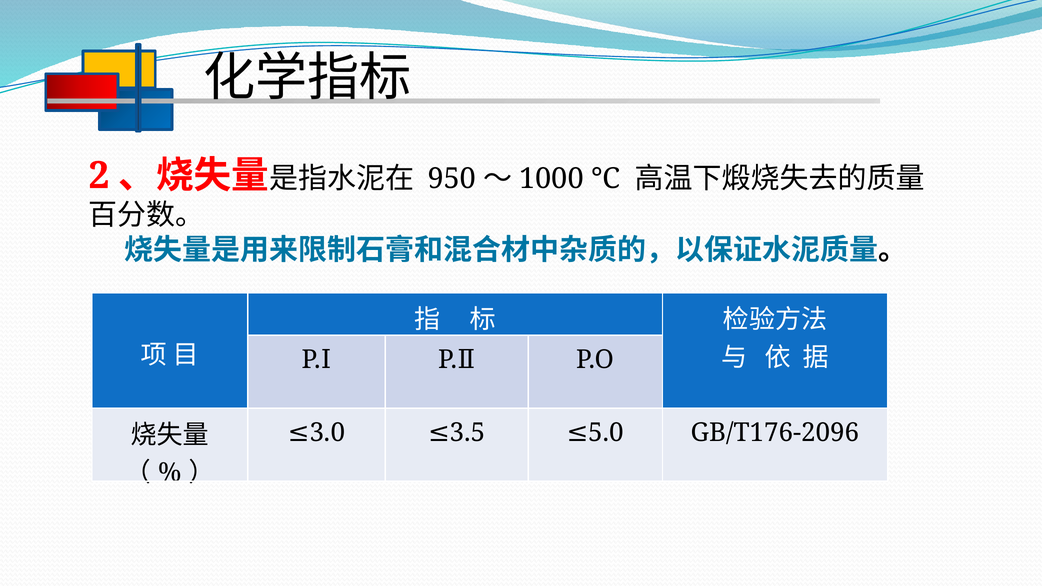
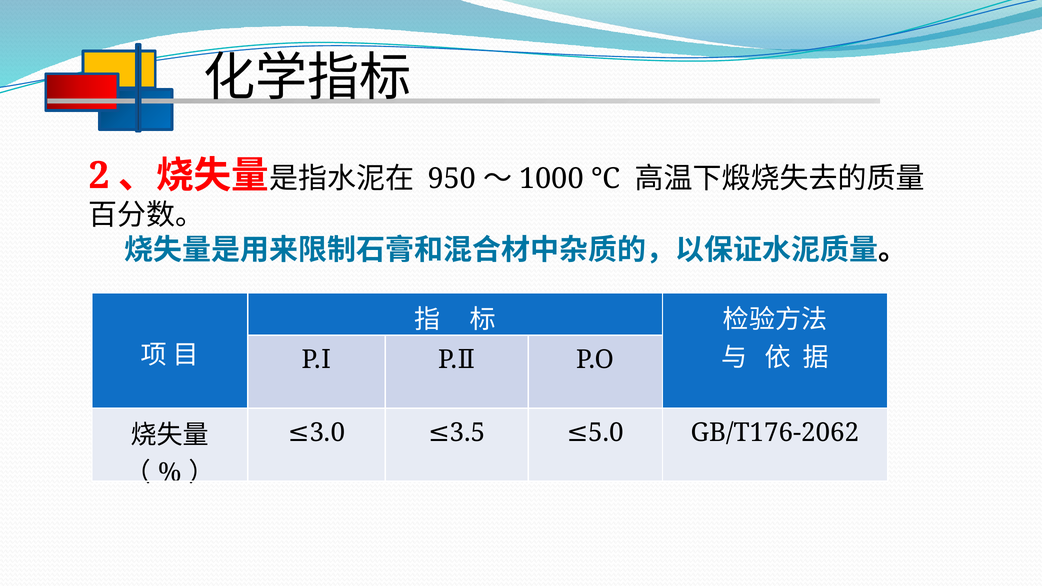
GB/T176-2096: GB/T176-2096 -> GB/T176-2062 (775, 433)
